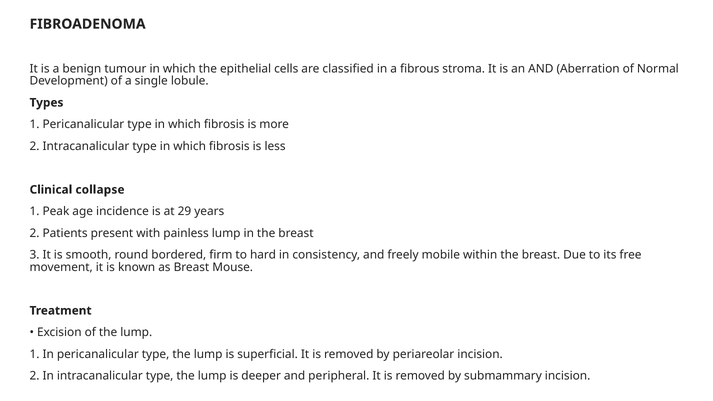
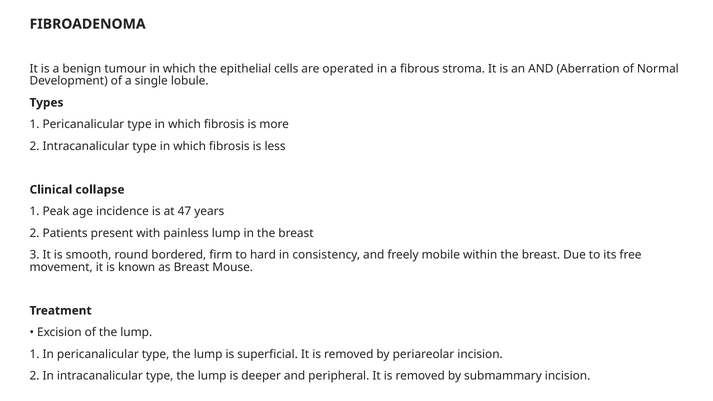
classified: classified -> operated (348, 69)
29: 29 -> 47 (184, 212)
